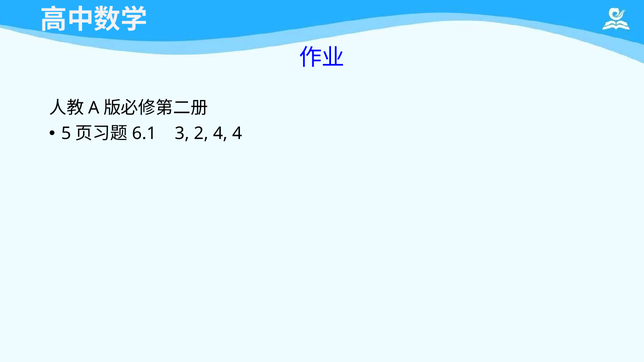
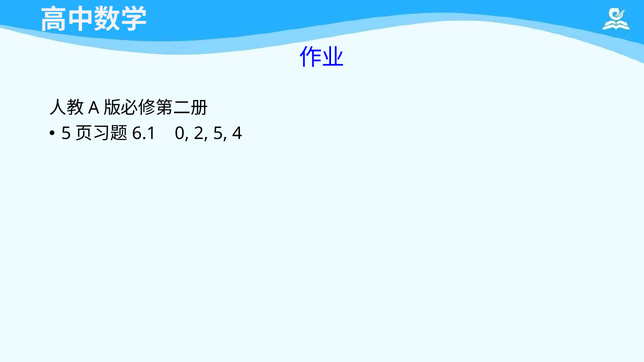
3: 3 -> 0 (182, 134)
2 4: 4 -> 5 (220, 134)
